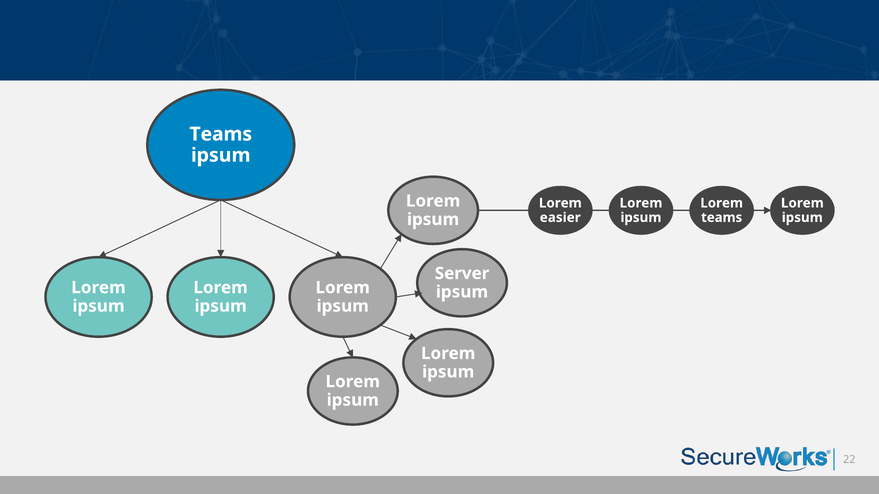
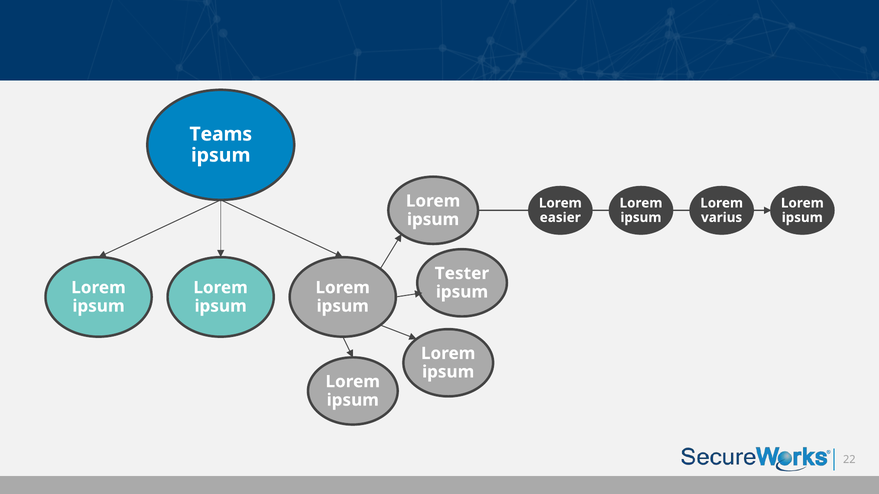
teams: teams -> varius (722, 218)
Server: Server -> Tester (462, 274)
